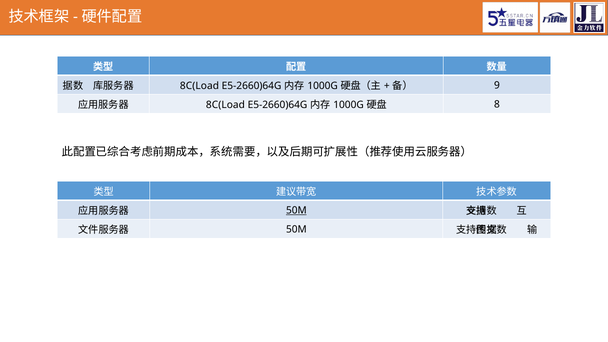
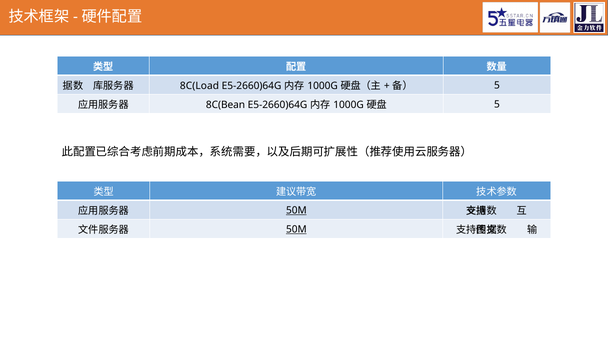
9: 9 -> 5 (497, 85)
8C(Load: 8C(Load -> 8C(Bean (226, 105)
8: 8 -> 5 (497, 104)
50M underline: none -> present (296, 229)
